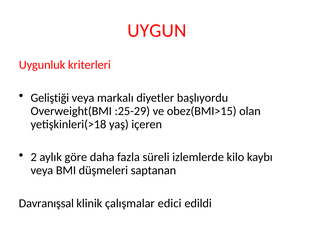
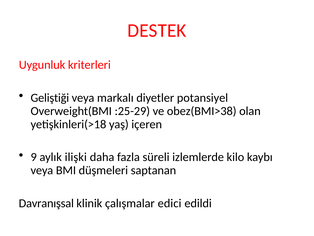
UYGUN: UYGUN -> DESTEK (157, 30)
başlıyordu: başlıyordu -> potansiyel (202, 98)
obez(BMI>15: obez(BMI>15 -> obez(BMI>38 (202, 111)
2: 2 -> 9 (34, 157)
göre: göre -> ilişki (76, 157)
